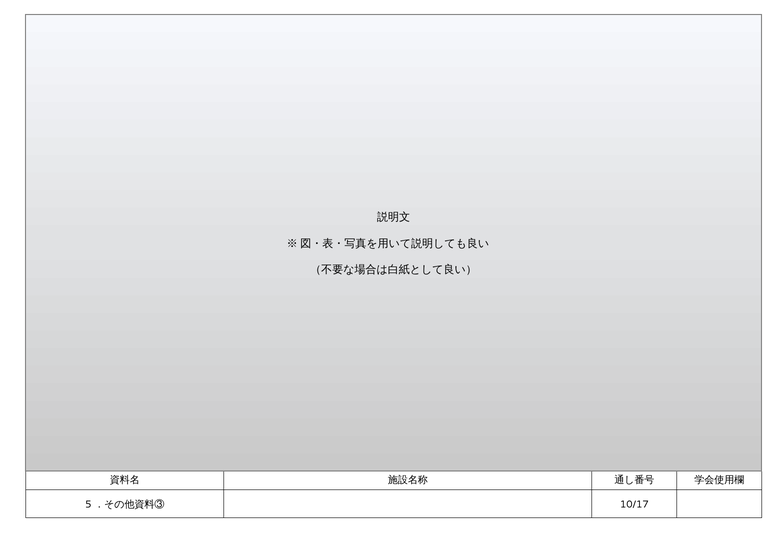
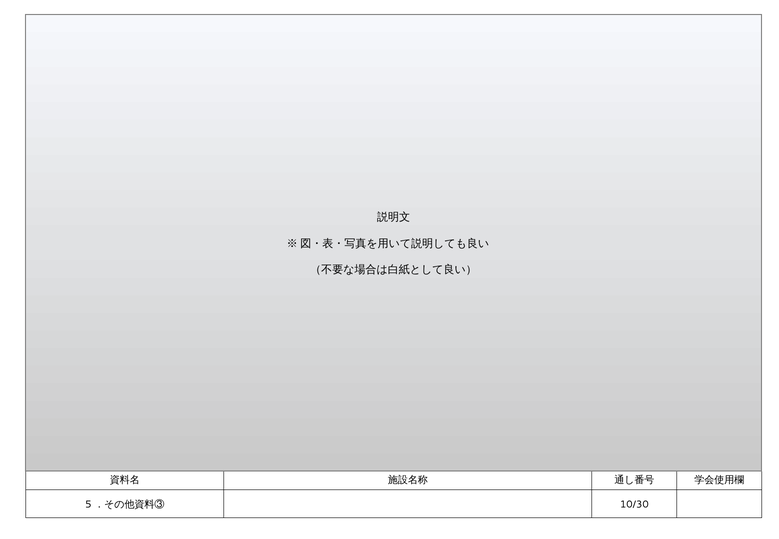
10/17: 10/17 -> 10/30 (634, 505)
